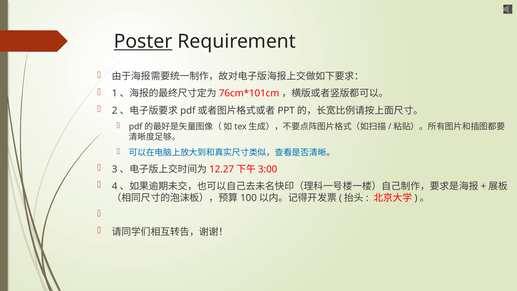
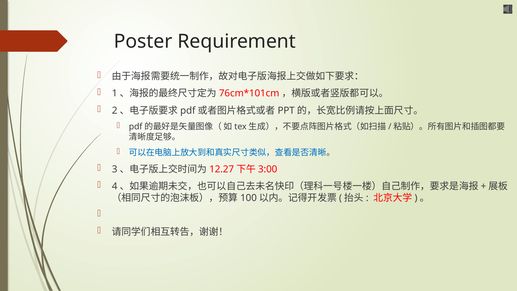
Poster underline: present -> none (143, 41)
